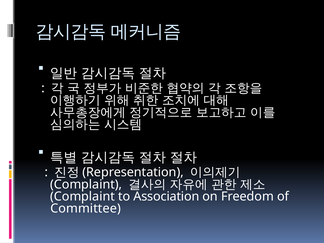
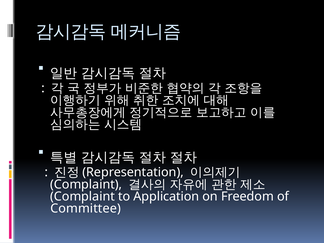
Association: Association -> Application (166, 196)
